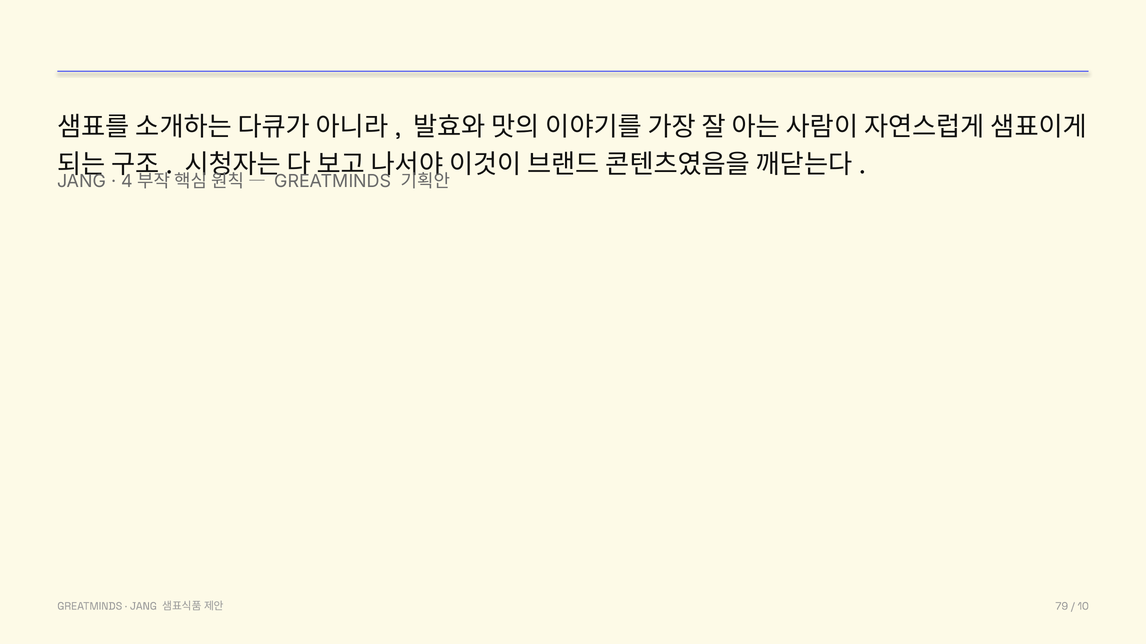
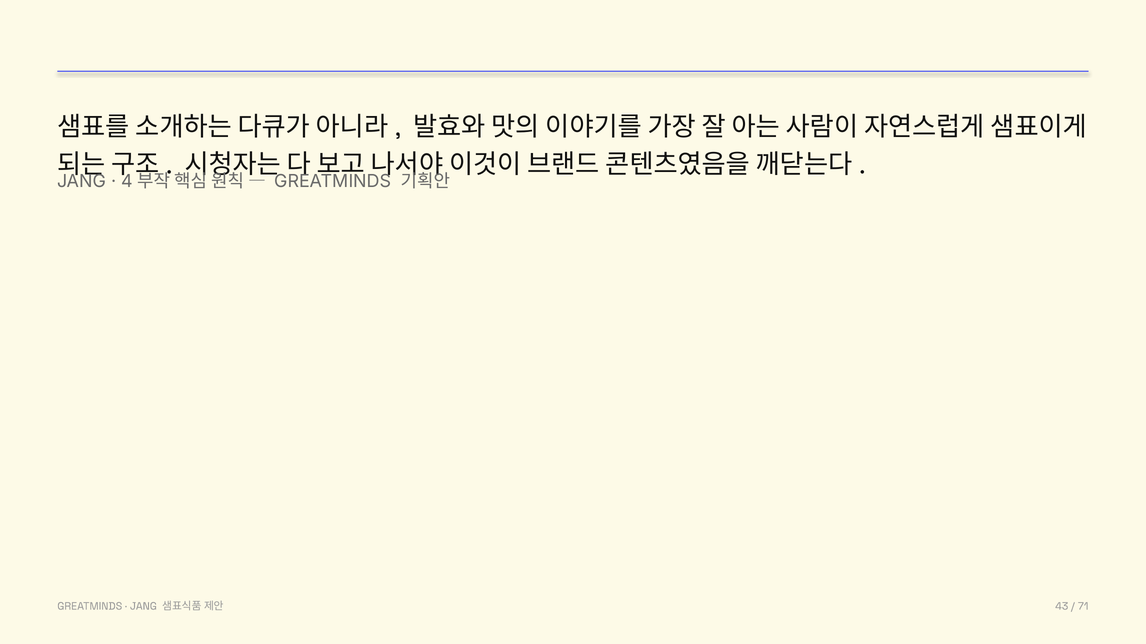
79: 79 -> 43 (1062, 607)
10: 10 -> 71 (1083, 607)
